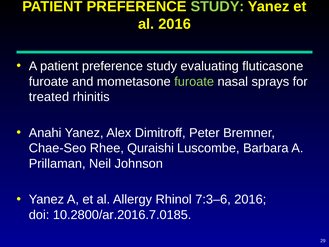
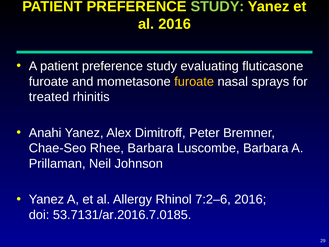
furoate colour: light green -> yellow (194, 82)
Rhee Quraishi: Quraishi -> Barbara (150, 148)
7:3–6: 7:3–6 -> 7:2–6 (213, 199)
10.2800/ar.2016.7.0185: 10.2800/ar.2016.7.0185 -> 53.7131/ar.2016.7.0185 (122, 215)
